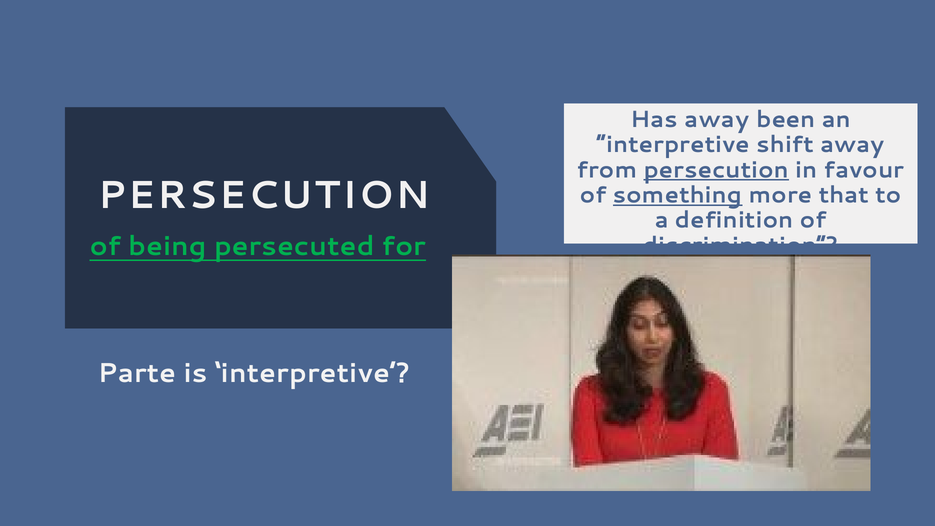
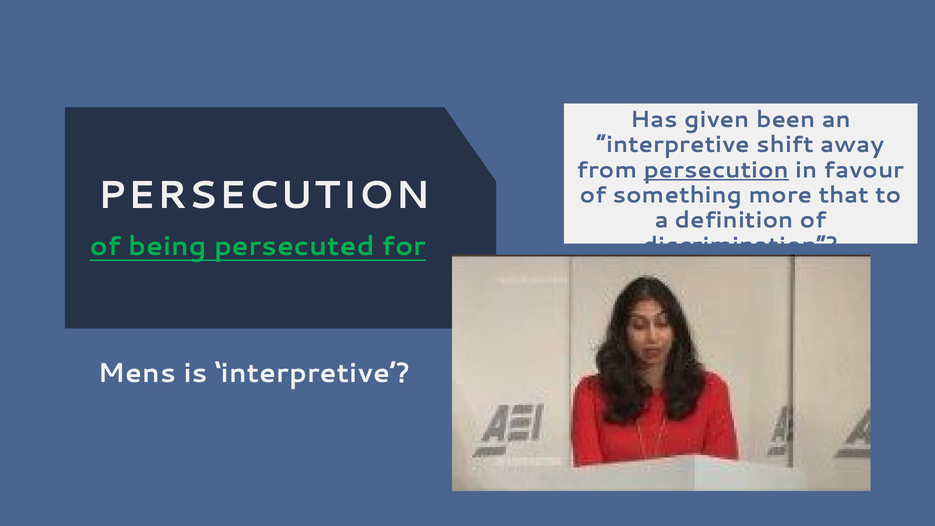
Has away: away -> given (717, 119)
something underline: present -> none (678, 195)
Parte: Parte -> Mens (137, 373)
